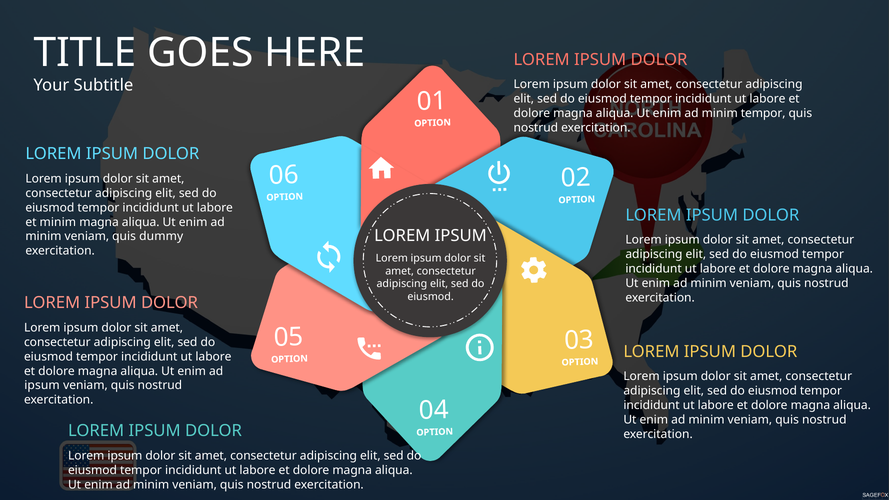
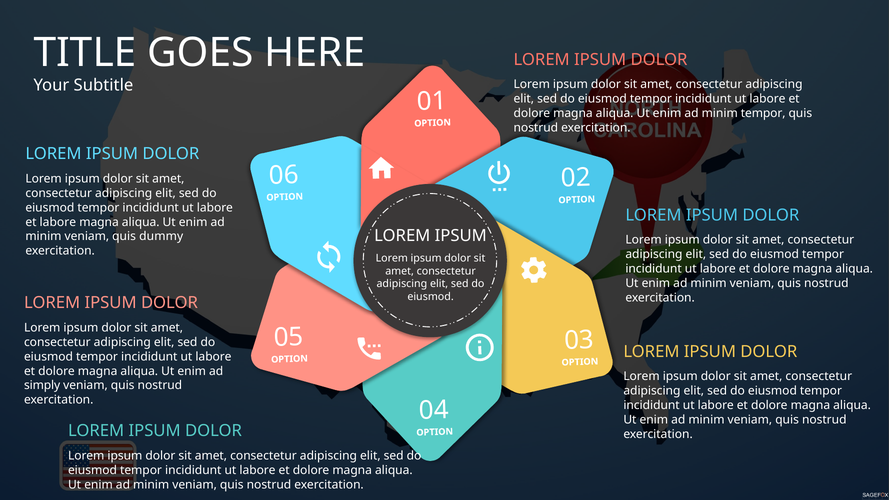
et minim: minim -> labore (58, 222)
ipsum: ipsum -> simply (42, 386)
